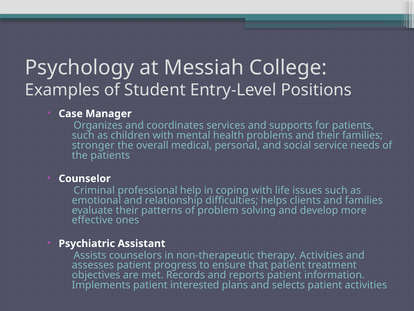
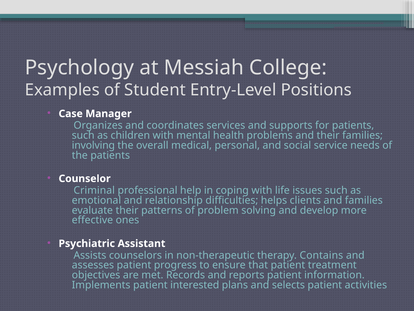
stronger: stronger -> involving (93, 145)
therapy Activities: Activities -> Contains (321, 255)
